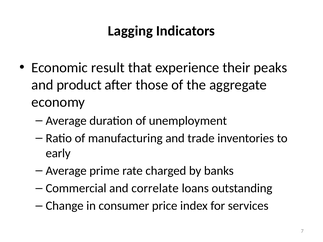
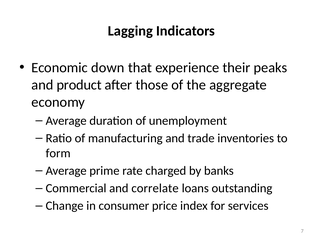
result: result -> down (108, 68)
early: early -> form (58, 153)
